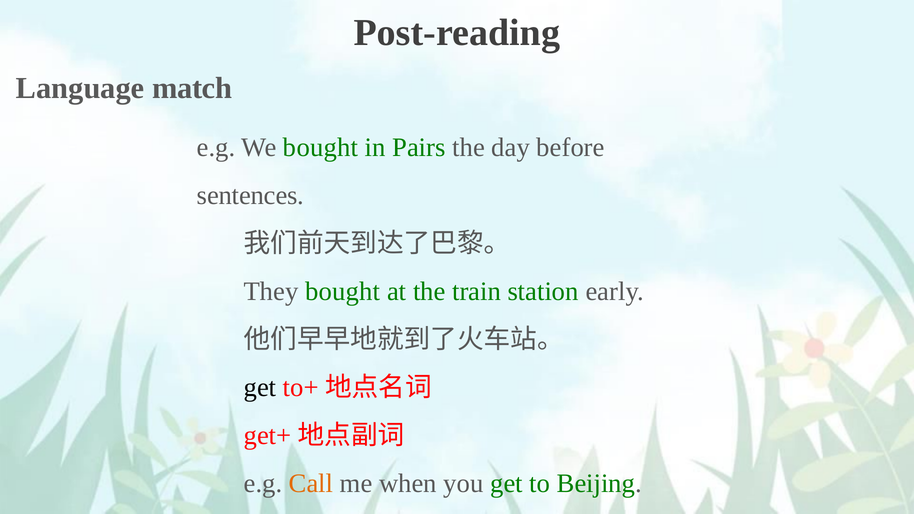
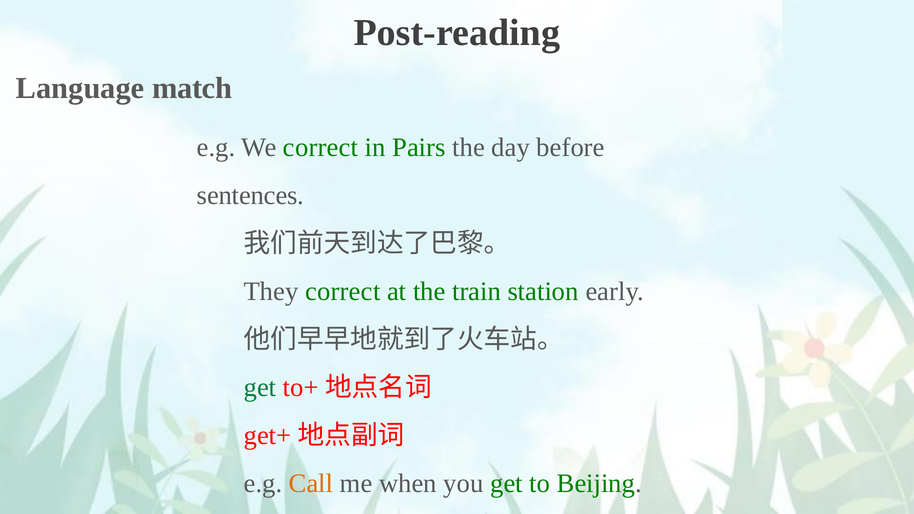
We bought: bought -> correct (321, 148)
They bought: bought -> correct (343, 292)
get colour: black -> green (260, 387)
